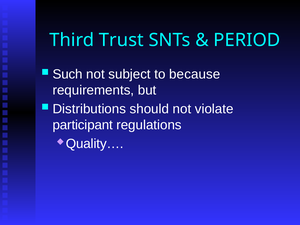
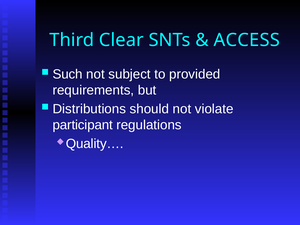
Trust: Trust -> Clear (121, 40)
PERIOD: PERIOD -> ACCESS (247, 40)
because: because -> provided (195, 74)
